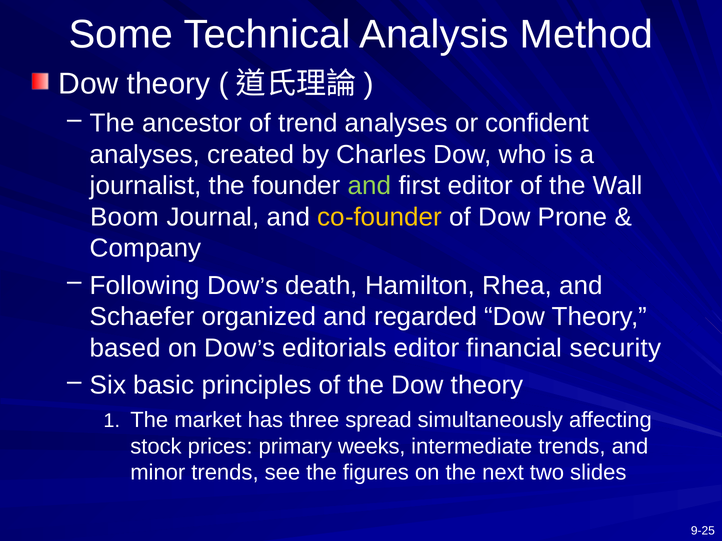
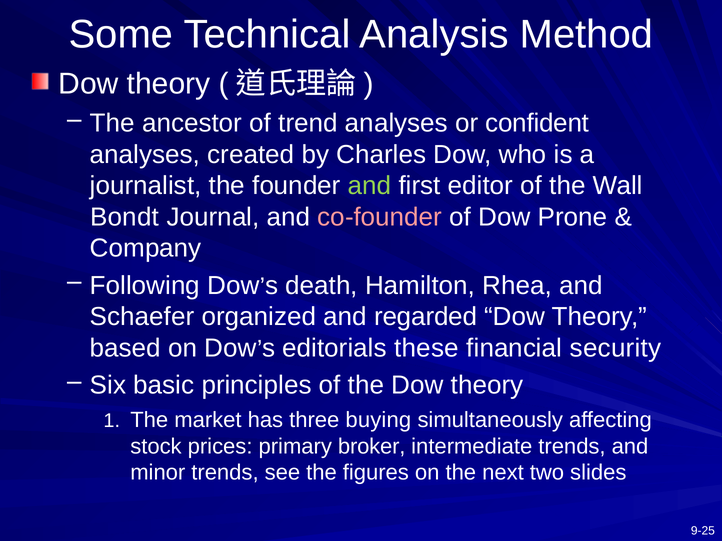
Boom: Boom -> Bondt (125, 217)
co-founder colour: yellow -> pink (380, 217)
editorials editor: editor -> these (426, 348)
spread: spread -> buying (378, 420)
weeks: weeks -> broker (372, 447)
